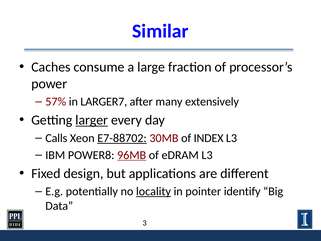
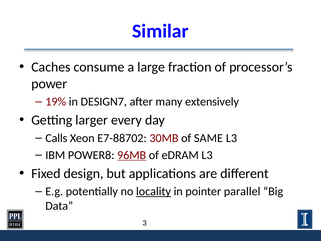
57%: 57% -> 19% (56, 102)
LARGER7: LARGER7 -> DESIGN7 (104, 102)
larger underline: present -> none (92, 120)
E7-88702 underline: present -> none (122, 138)
INDEX: INDEX -> SAME (208, 138)
identify: identify -> parallel (242, 191)
